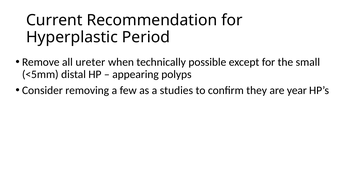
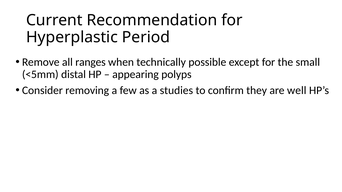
ureter: ureter -> ranges (90, 62)
year: year -> well (297, 90)
